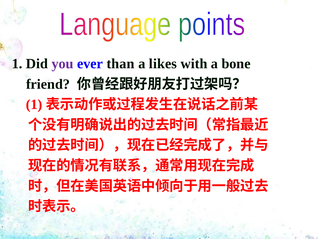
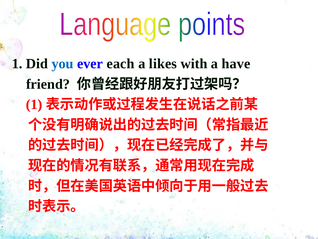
you colour: purple -> blue (63, 64)
than: than -> each (121, 64)
bone: bone -> have (236, 64)
